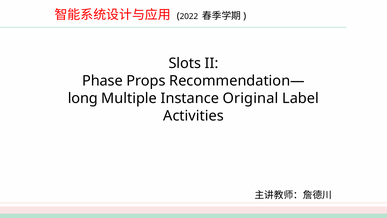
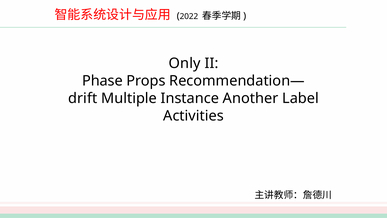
Slots: Slots -> Only (185, 63)
long: long -> drift (83, 98)
Original: Original -> Another (251, 98)
